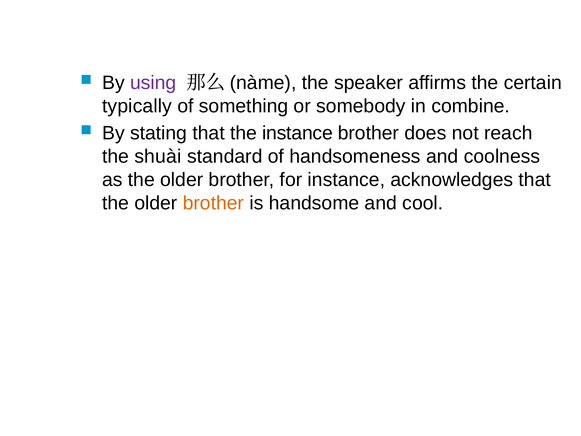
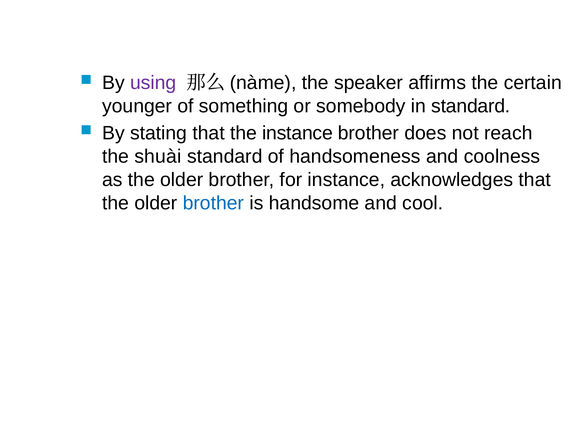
typically: typically -> younger (137, 106)
in combine: combine -> standard (471, 106)
brother colour: orange -> blue (213, 203)
